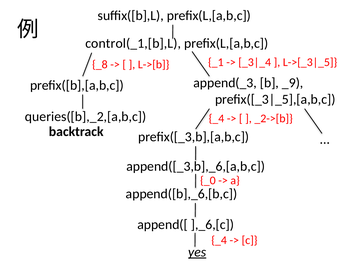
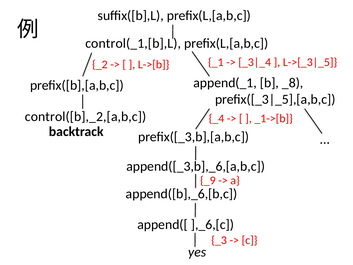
_8: _8 -> _2 (100, 64)
append(_3: append(_3 -> append(_1 (225, 83)
_9: _9 -> _8 (293, 83)
queries([b],_2,[a,b,c: queries([b],_2,[a,b,c -> control([b],_2,[a,b,c (86, 117)
_2->[b: _2->[b -> _1->[b (274, 118)
_0: _0 -> _9 (208, 180)
_4: _4 -> _3 (219, 240)
yes underline: present -> none (197, 252)
